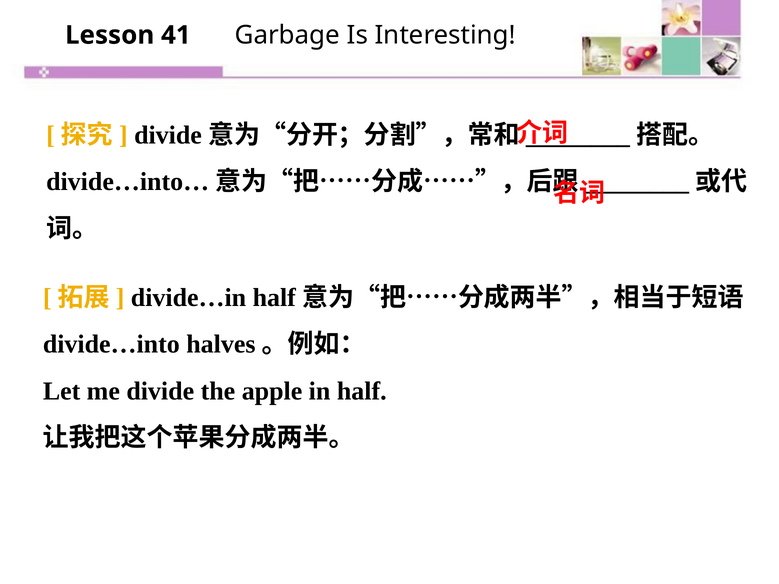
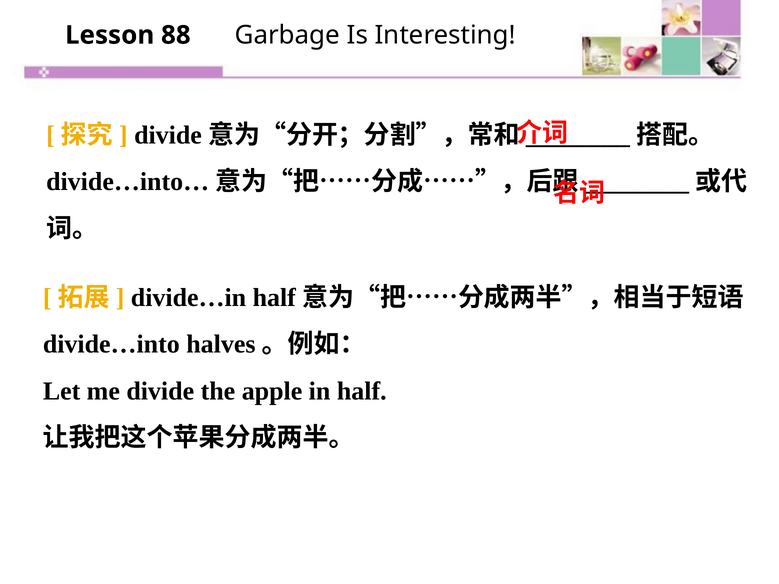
41: 41 -> 88 (176, 35)
